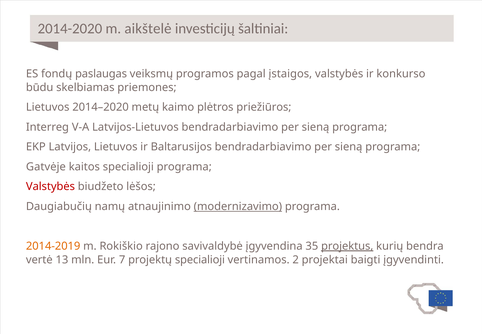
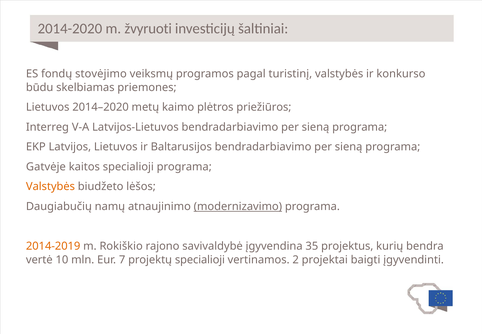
aikštelė: aikštelė -> žvyruoti (148, 29)
paslaugas: paslaugas -> stovėjimo (101, 74)
įstaigos: įstaigos -> turistinį (290, 74)
Valstybės colour: red -> orange (50, 186)
projektus underline: present -> none (347, 246)
13: 13 -> 10 (62, 259)
